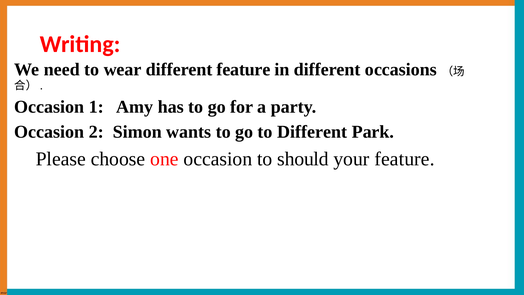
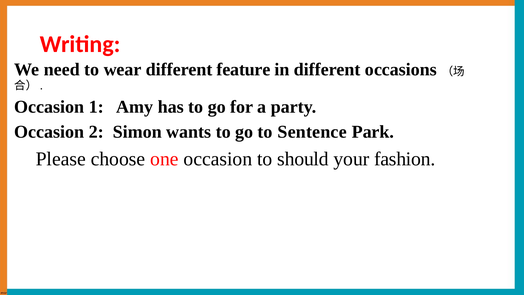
to Different: Different -> Sentence (312, 132)
your feature: feature -> fashion (405, 159)
